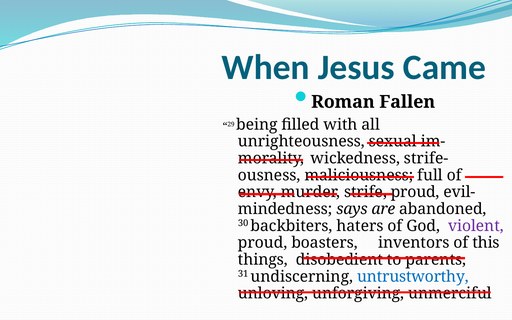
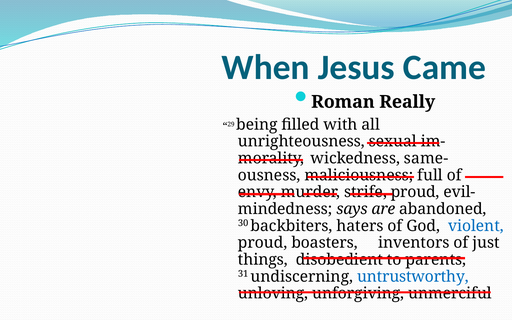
Fallen: Fallen -> Really (407, 102)
strife-: strife- -> same- (426, 158)
violent colour: purple -> blue (476, 226)
this: this -> just (486, 243)
